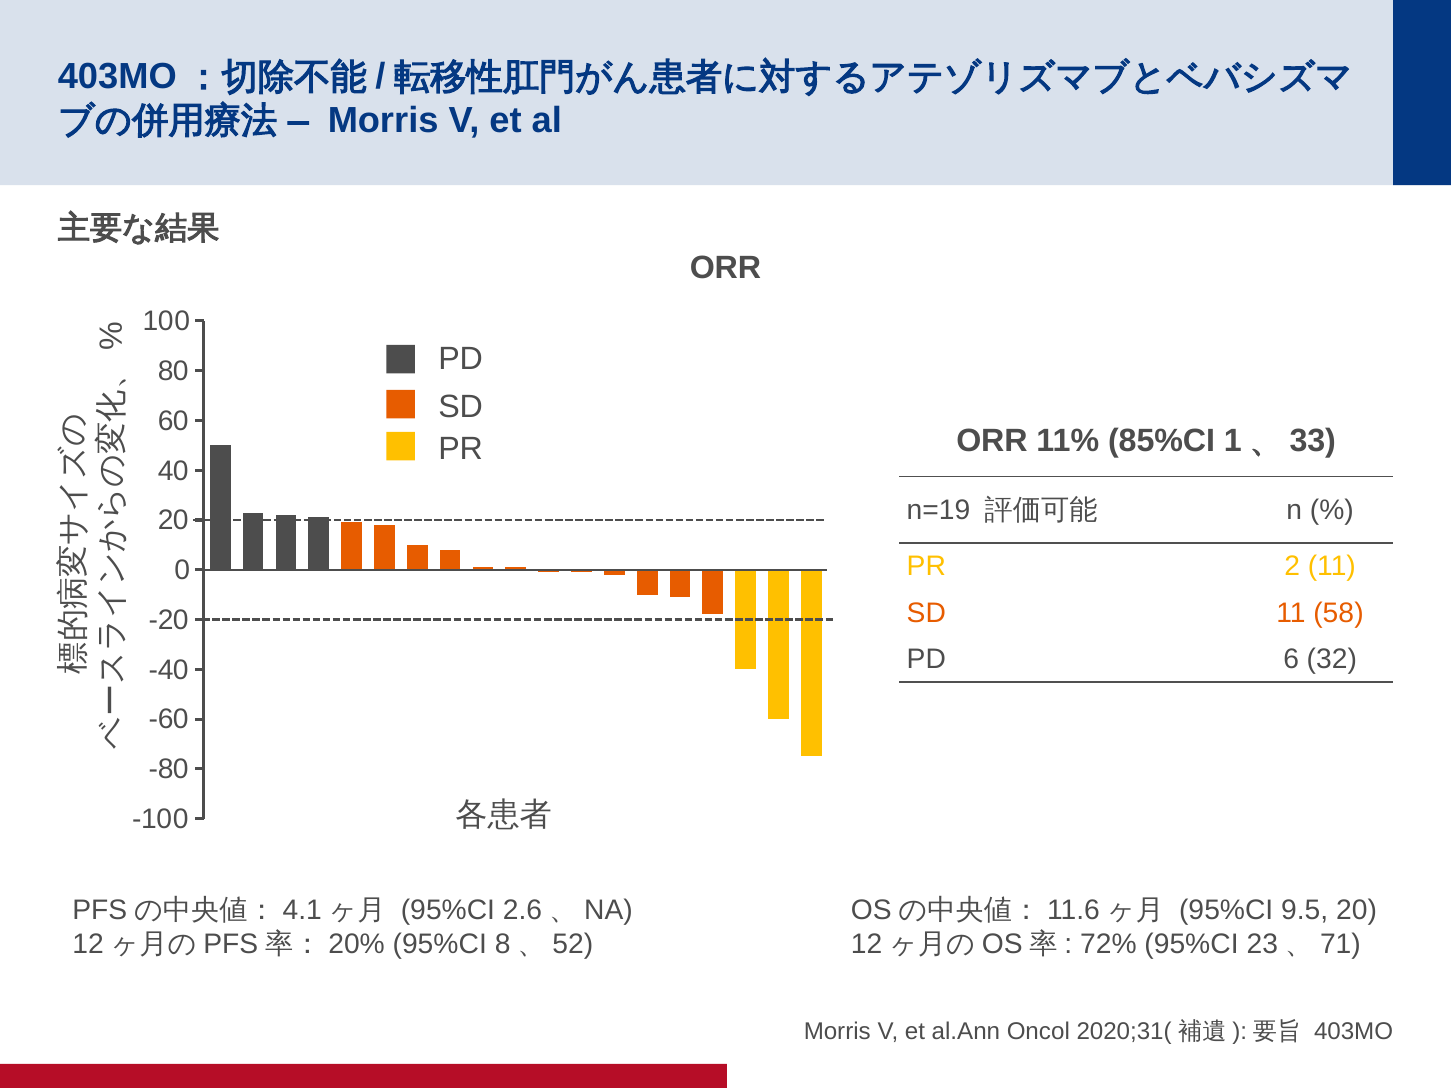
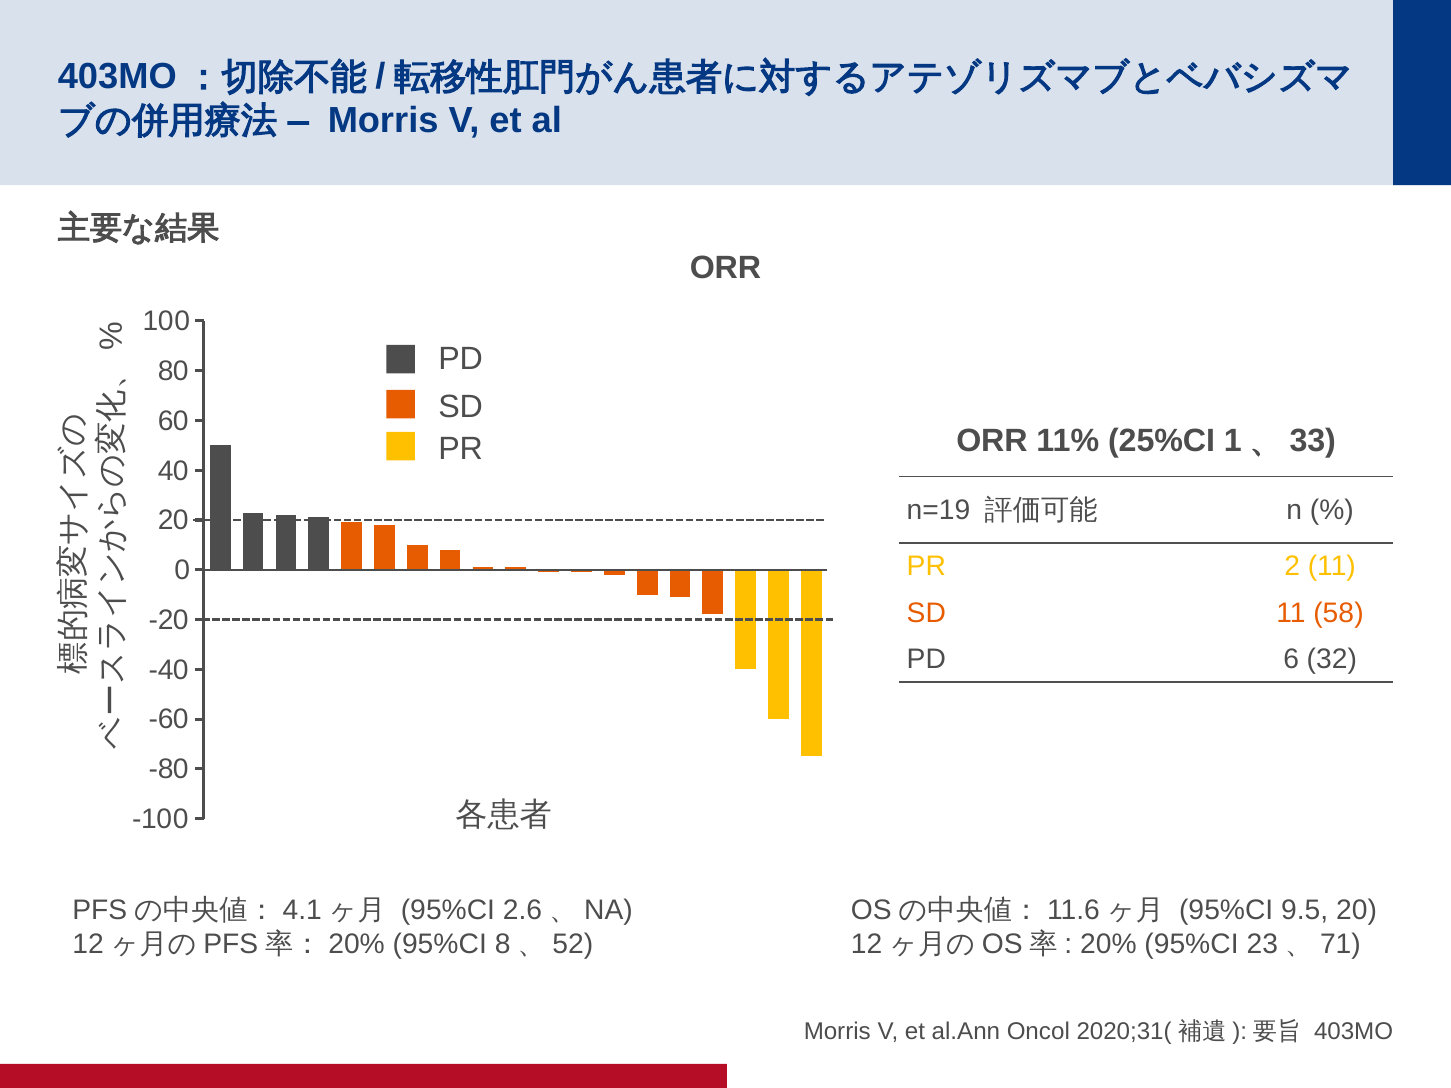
85%CI: 85%CI -> 25%CI (1162, 441)
72%: 72% -> 20% (1108, 944)
